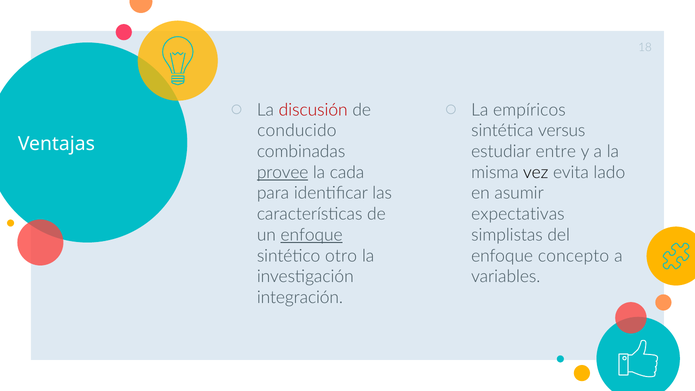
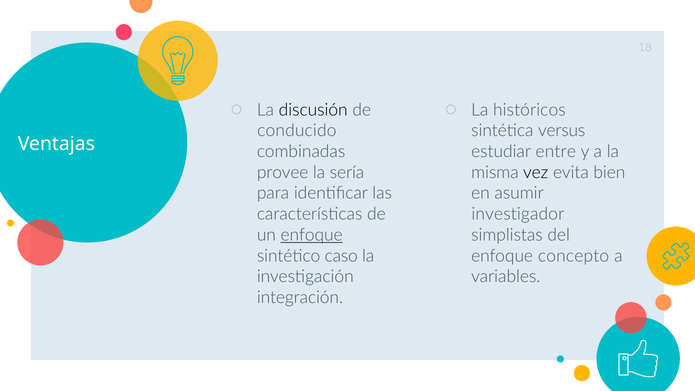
discusión colour: red -> black (313, 110)
empíricos: empíricos -> históricos (529, 110)
provee underline: present -> none (283, 172)
cada: cada -> sería (347, 172)
lado: lado -> bien (609, 172)
expectativas: expectativas -> investigador (518, 214)
otro: otro -> caso (341, 256)
